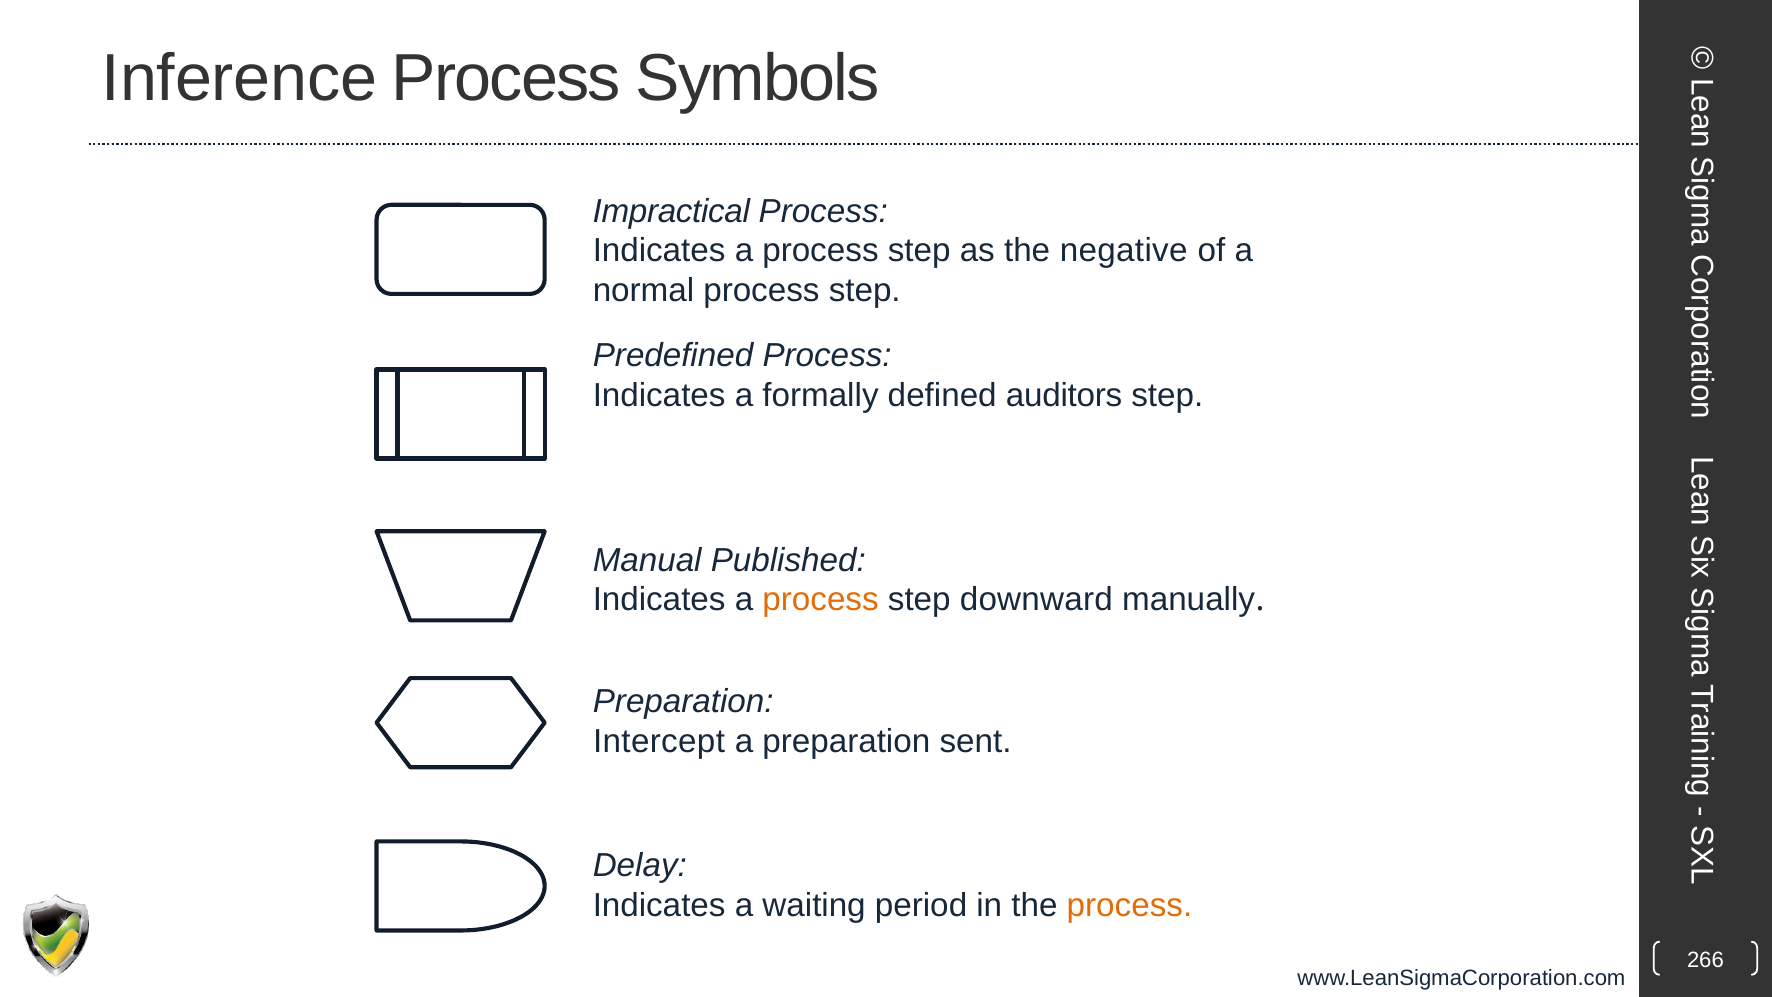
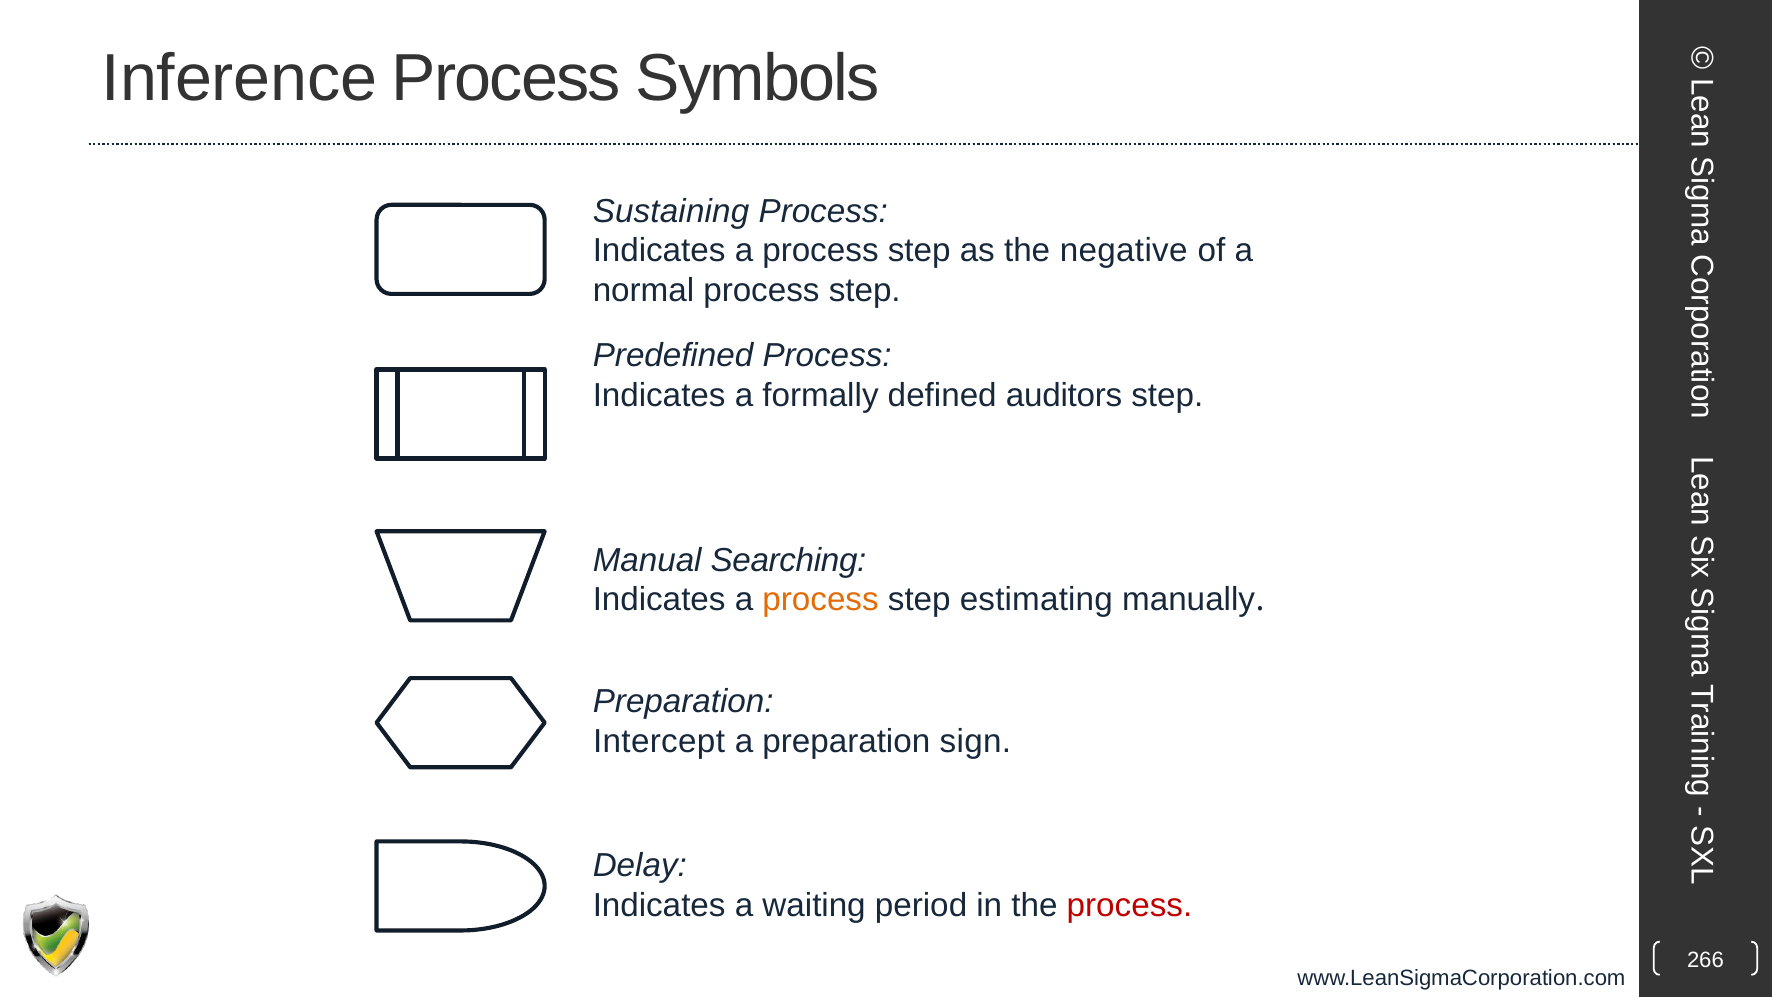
Impractical: Impractical -> Sustaining (671, 211)
Published: Published -> Searching (788, 560)
downward: downward -> estimating (1036, 600)
sent: sent -> sign (975, 741)
process colour: orange -> red (1129, 905)
